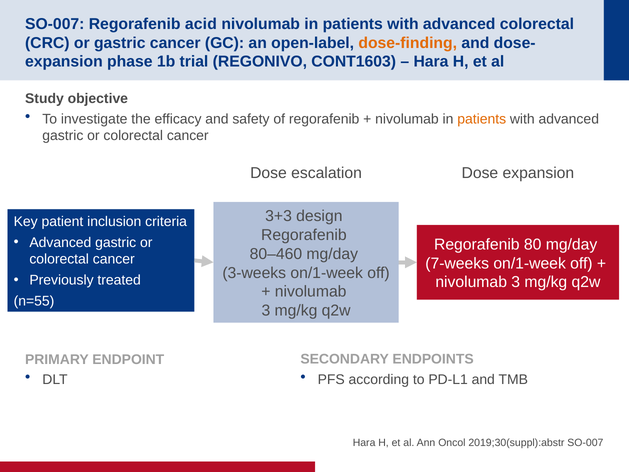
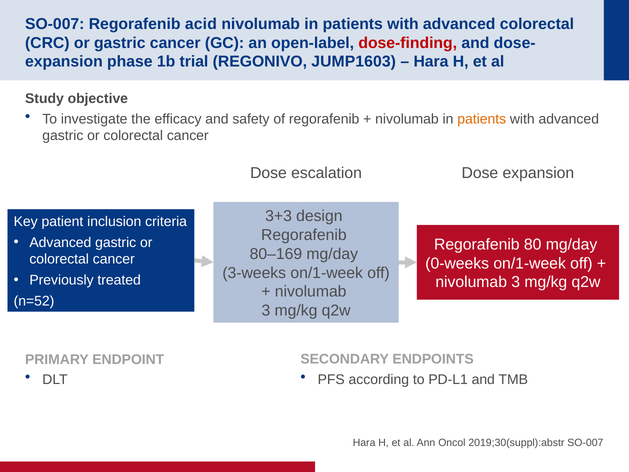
dose-finding colour: orange -> red (408, 43)
CONT1603: CONT1603 -> JUMP1603 (354, 62)
80–460: 80–460 -> 80–169 (276, 254)
7-weeks: 7-weeks -> 0-weeks (457, 263)
n=55: n=55 -> n=52 (34, 301)
